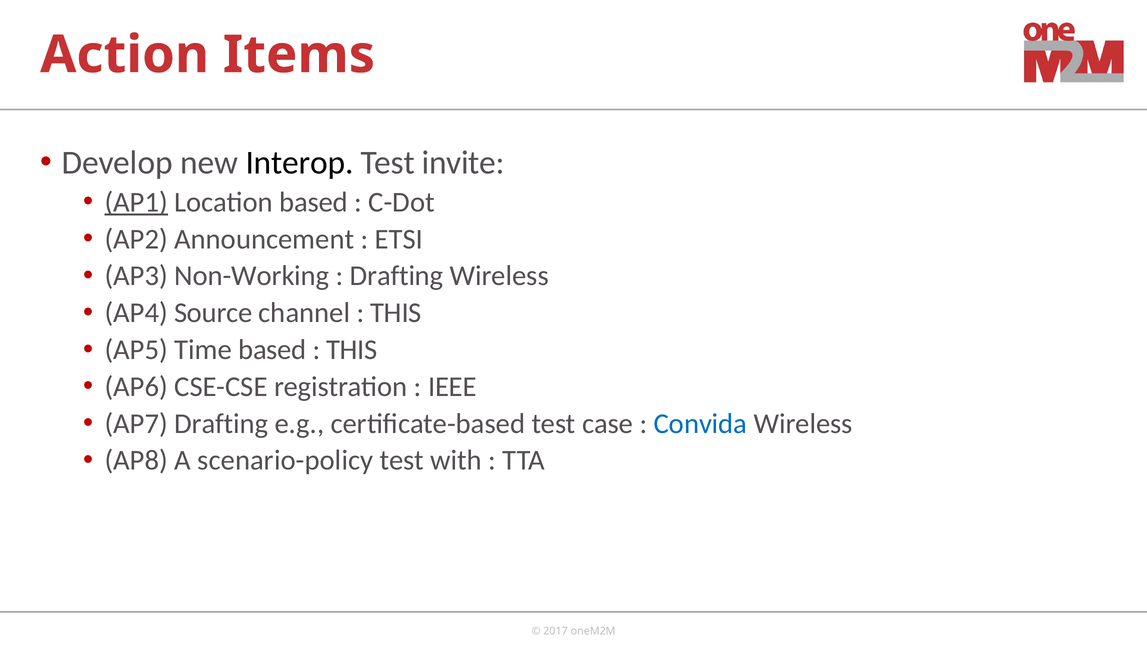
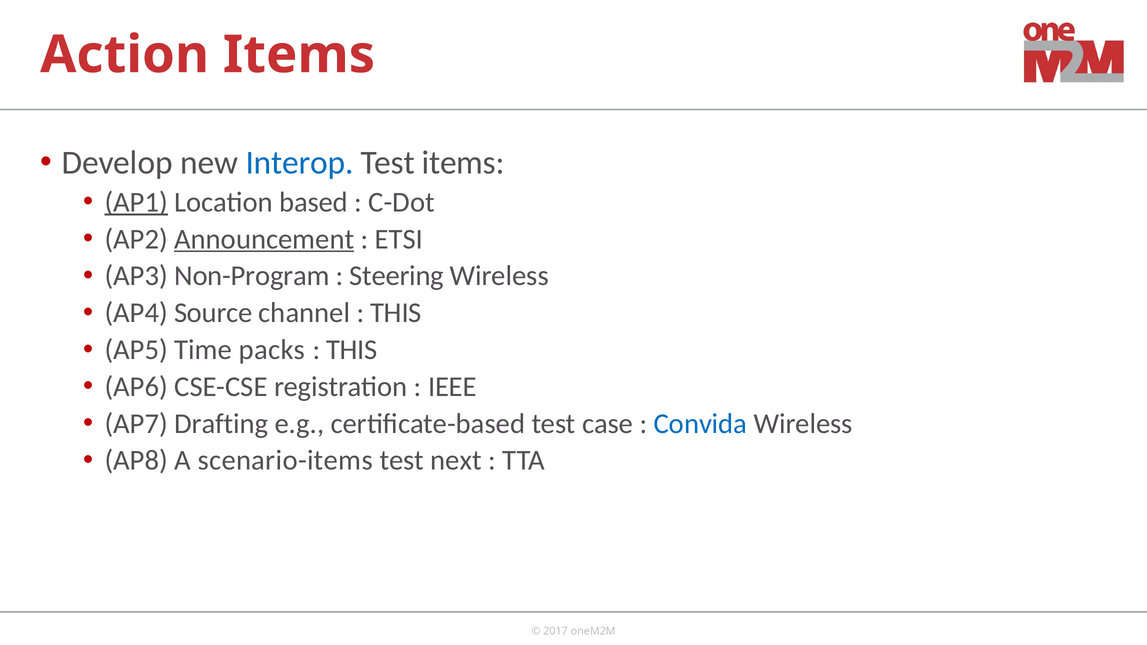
Interop colour: black -> blue (300, 163)
Test invite: invite -> items (463, 163)
Announcement underline: none -> present (264, 239)
Non-Working: Non-Working -> Non-Program (252, 276)
Drafting: Drafting -> Steering (397, 276)
Time based: based -> packs (272, 350)
scenario-policy: scenario-policy -> scenario-items (285, 461)
with: with -> next (456, 461)
